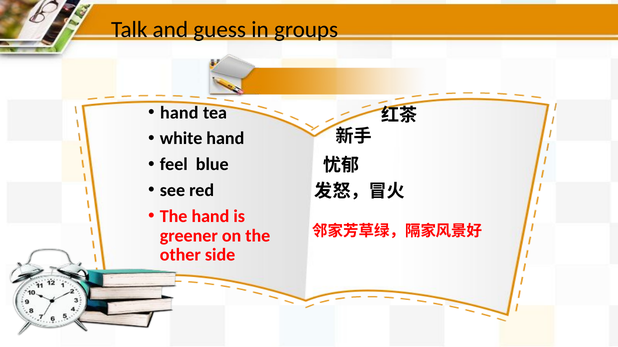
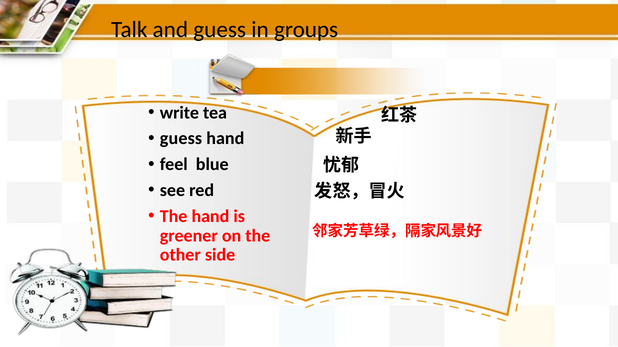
hand: hand -> write (179, 113)
white: white -> guess (181, 139)
